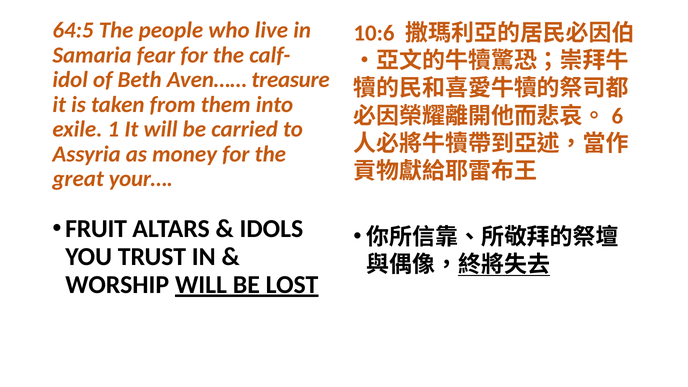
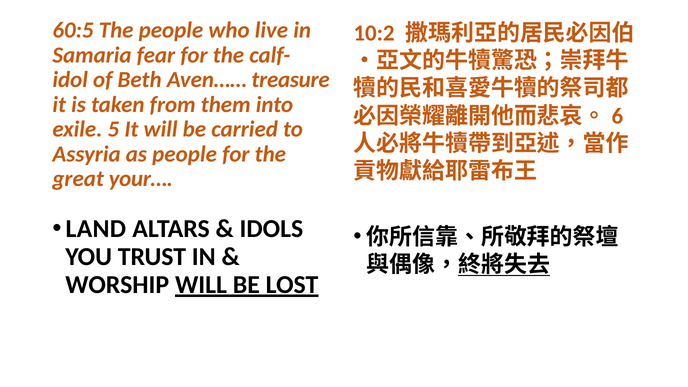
64:5: 64:5 -> 60:5 (73, 30)
10:6: 10:6 -> 10:2 (374, 33)
1: 1 -> 5 (113, 129)
as money: money -> people (185, 154)
FRUIT: FRUIT -> LAND (96, 229)
